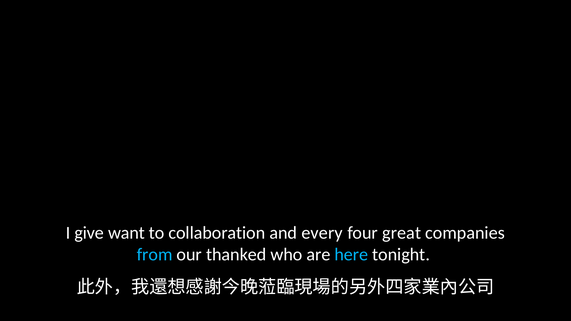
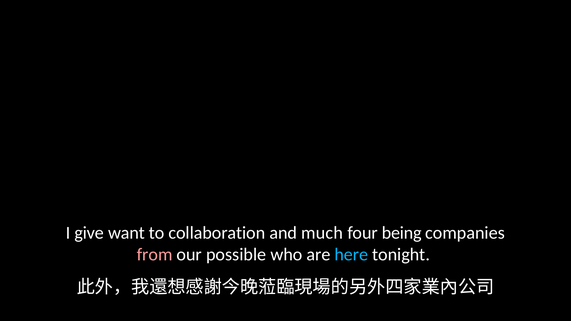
every: every -> much (322, 233)
great: great -> being (402, 233)
from colour: light blue -> pink (155, 255)
thanked: thanked -> possible (236, 255)
